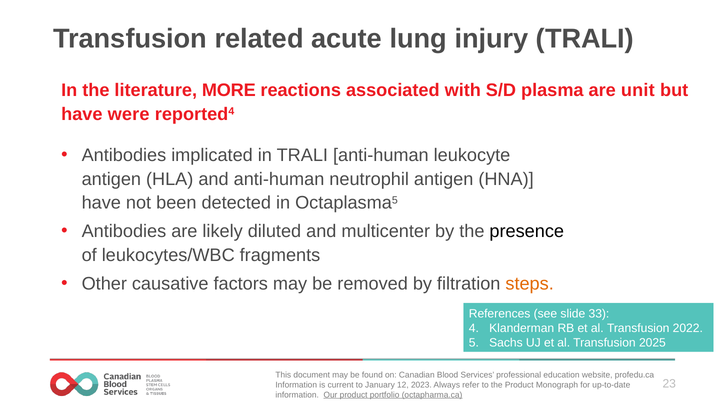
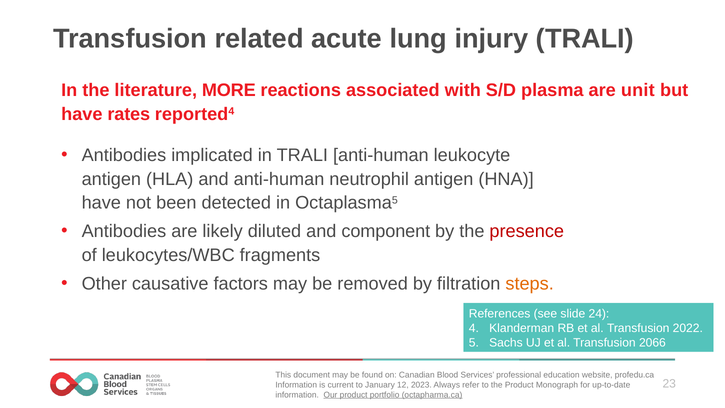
were: were -> rates (129, 114)
multicenter: multicenter -> component (386, 231)
presence colour: black -> red (527, 231)
33: 33 -> 24 (599, 314)
2025: 2025 -> 2066 (652, 343)
